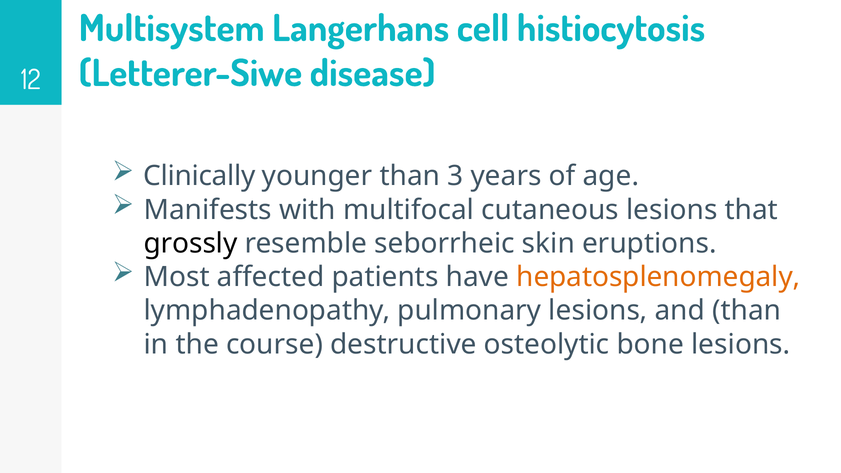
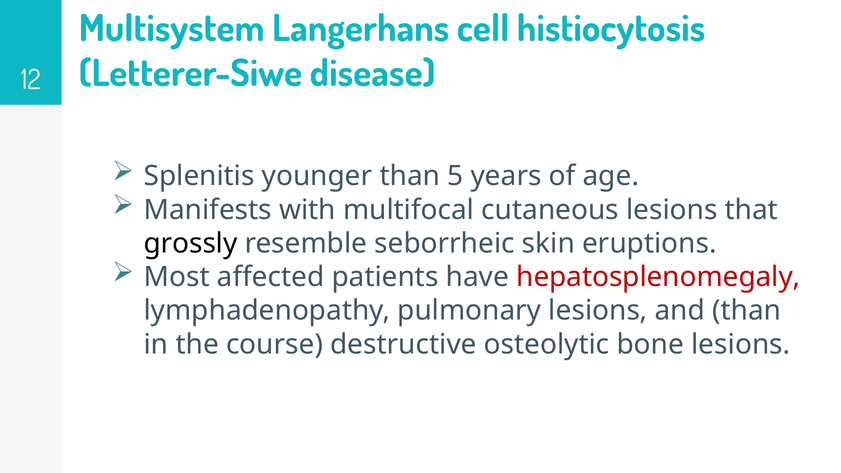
Clinically: Clinically -> Splenitis (199, 176)
3: 3 -> 5 (455, 176)
hepatosplenomegaly colour: orange -> red (658, 277)
